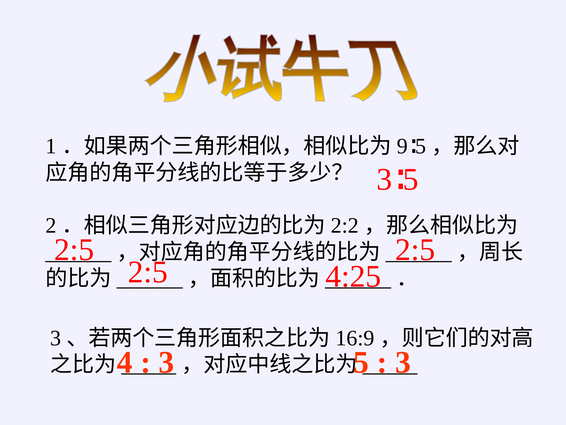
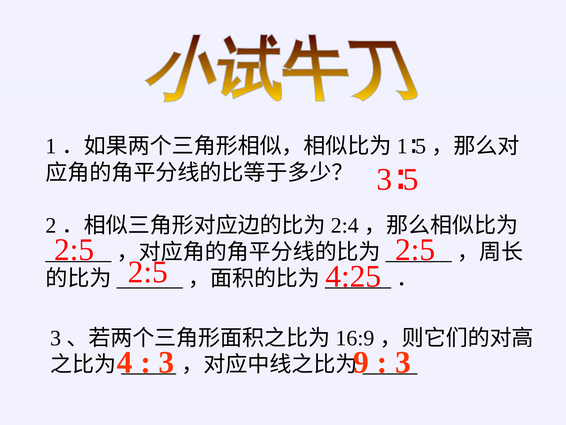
9: 9 -> 1 (402, 146)
2:2: 2:2 -> 2:4 (345, 225)
5: 5 -> 9 (361, 362)
